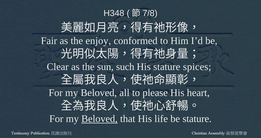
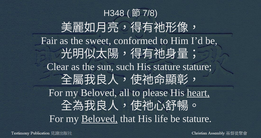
enjoy: enjoy -> sweet (98, 41)
stature spices: spices -> stature (197, 67)
heart underline: none -> present (198, 93)
